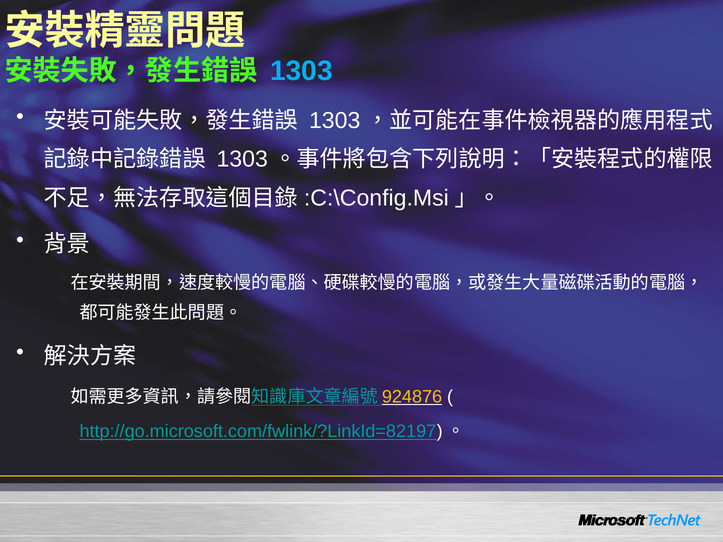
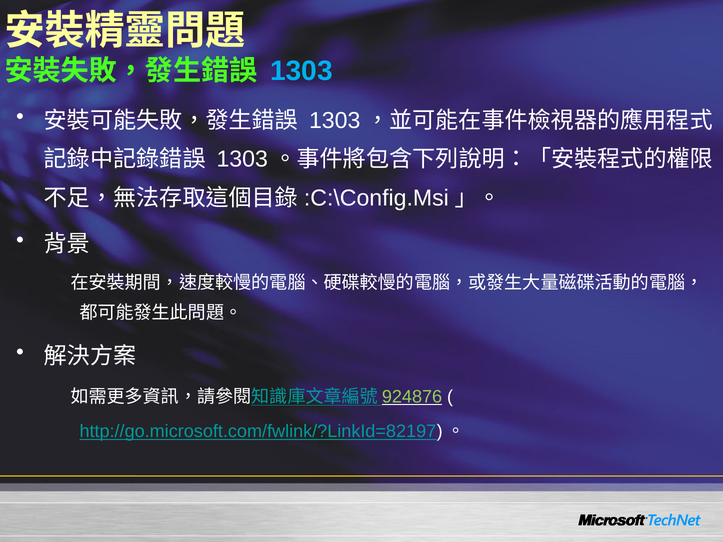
924876 colour: yellow -> light green (412, 397)
